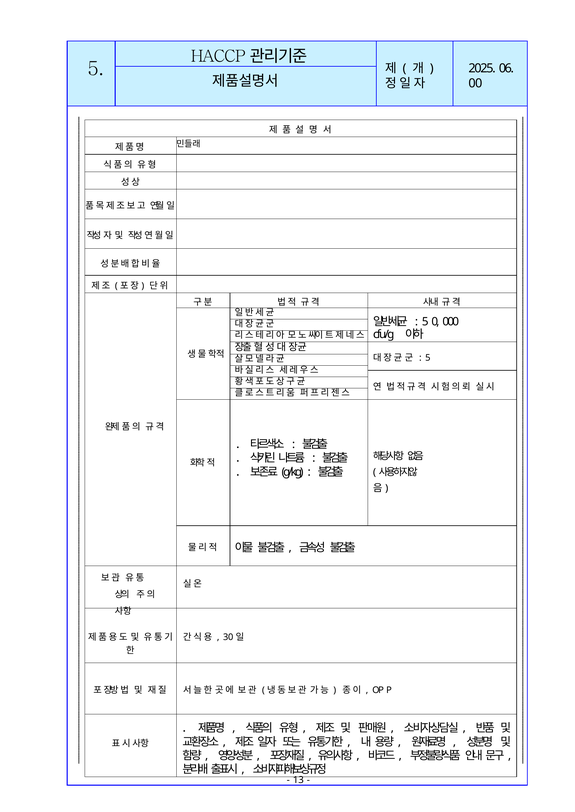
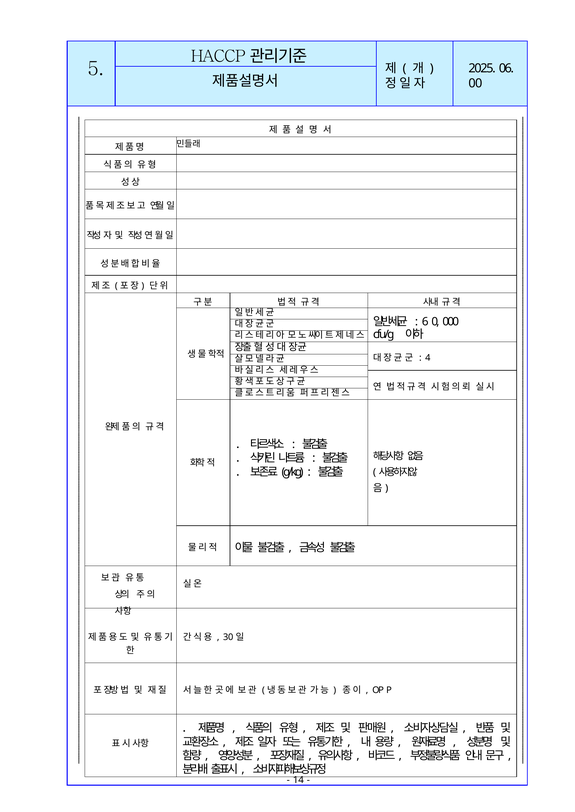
5: 5 -> 6 (425, 322)
5: 5 -> 4 (428, 358)
13: 13 -> 14 (298, 781)
